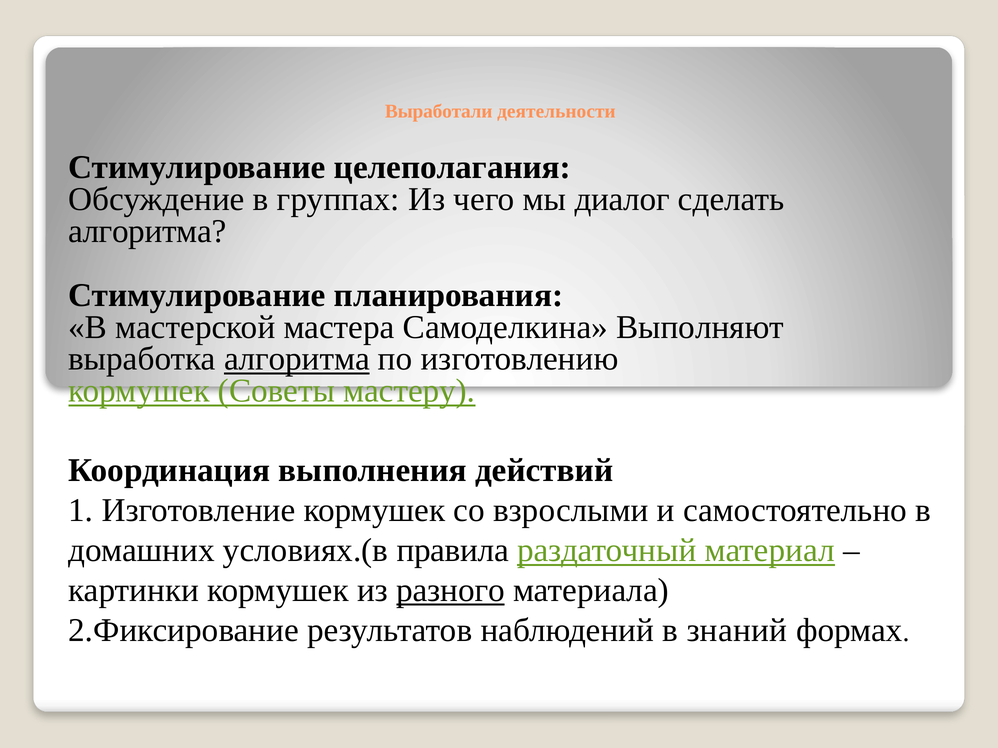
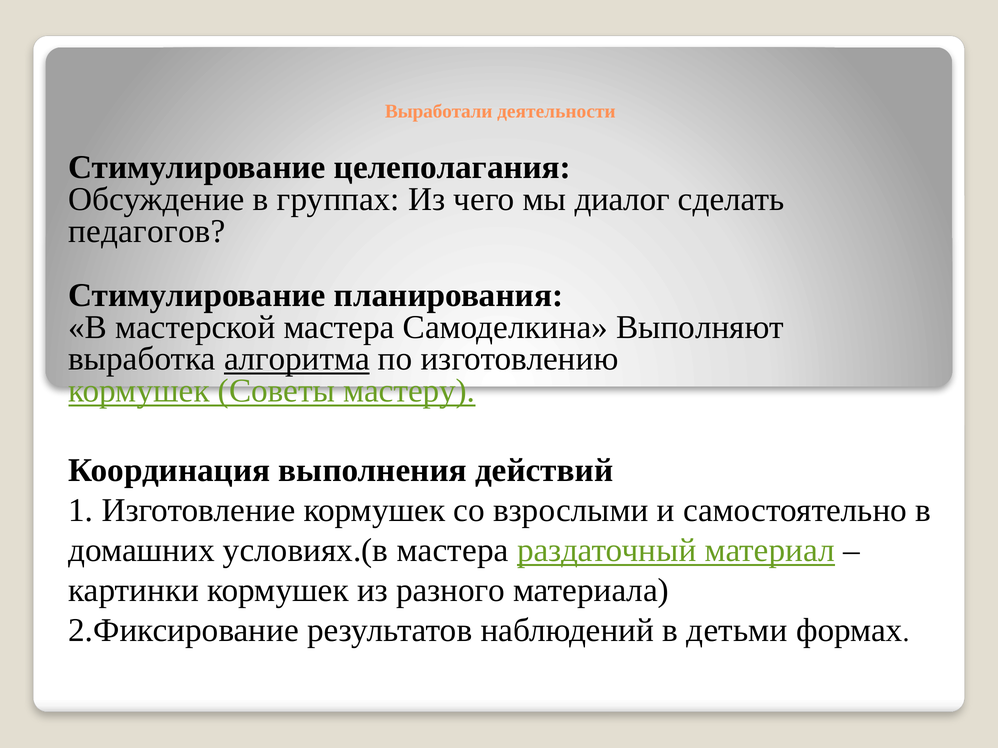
алгоритма: алгоритма -> педагогов (147, 231)
условиях.(в правила: правила -> мастера (453, 551)
разного underline: present -> none (451, 591)
знаний: знаний -> детьми (737, 630)
